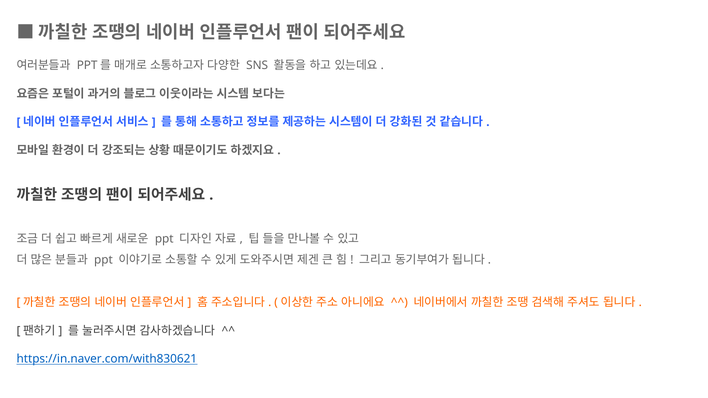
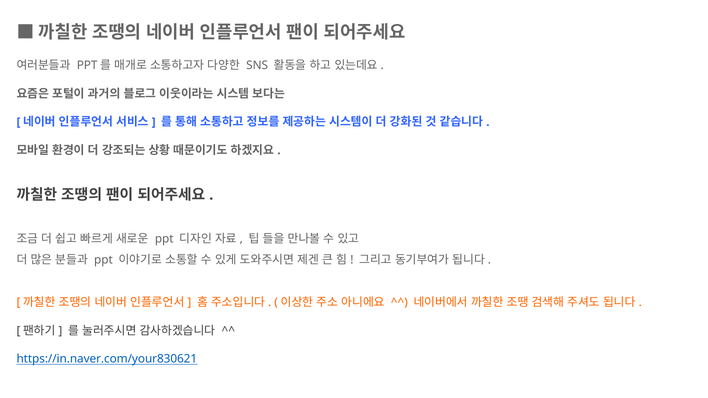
https://in.naver.com/with830621: https://in.naver.com/with830621 -> https://in.naver.com/your830621 (107, 359)
